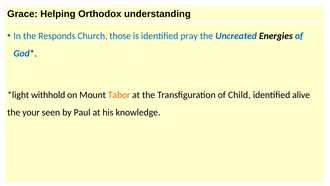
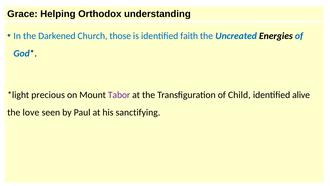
Responds: Responds -> Darkened (57, 36)
pray: pray -> faith (189, 36)
withhold: withhold -> precious (48, 95)
Tabor colour: orange -> purple (119, 95)
your: your -> love (31, 112)
knowledge: knowledge -> sanctifying (138, 112)
